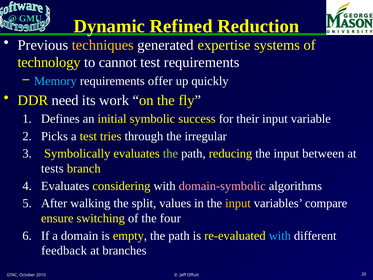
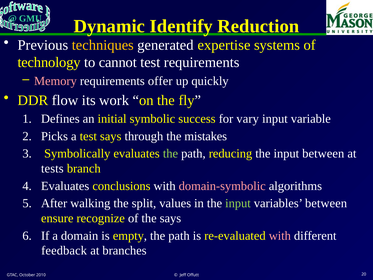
Refined: Refined -> Identify (181, 26)
Memory colour: light blue -> pink (55, 81)
need: need -> flow (65, 100)
their: their -> vary (248, 119)
test tries: tries -> says (111, 136)
irregular: irregular -> mistakes (206, 136)
considering: considering -> conclusions (121, 186)
input colour: yellow -> light green (238, 203)
variables compare: compare -> between (326, 203)
switching: switching -> recognize (101, 218)
the four: four -> says (170, 218)
with colour: light blue -> pink (280, 235)
